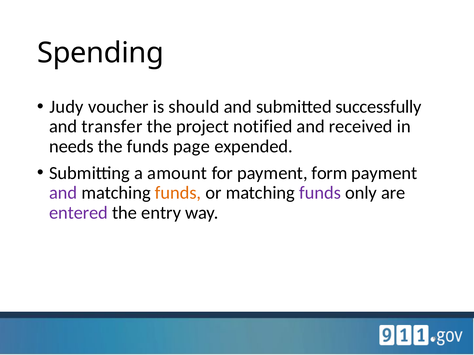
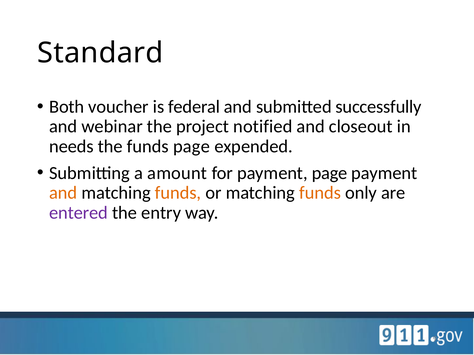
Spending: Spending -> Standard (100, 53)
Judy: Judy -> Both (67, 107)
should: should -> federal (194, 107)
transfer: transfer -> webinar (112, 127)
received: received -> closeout (361, 127)
payment form: form -> page (330, 173)
and colour: purple -> orange (63, 193)
funds colour: purple -> orange (320, 193)
